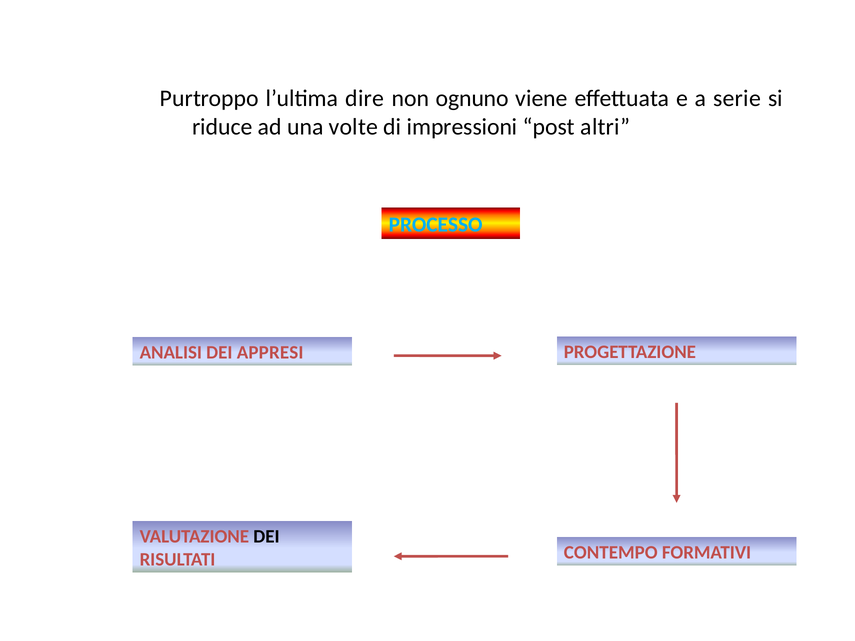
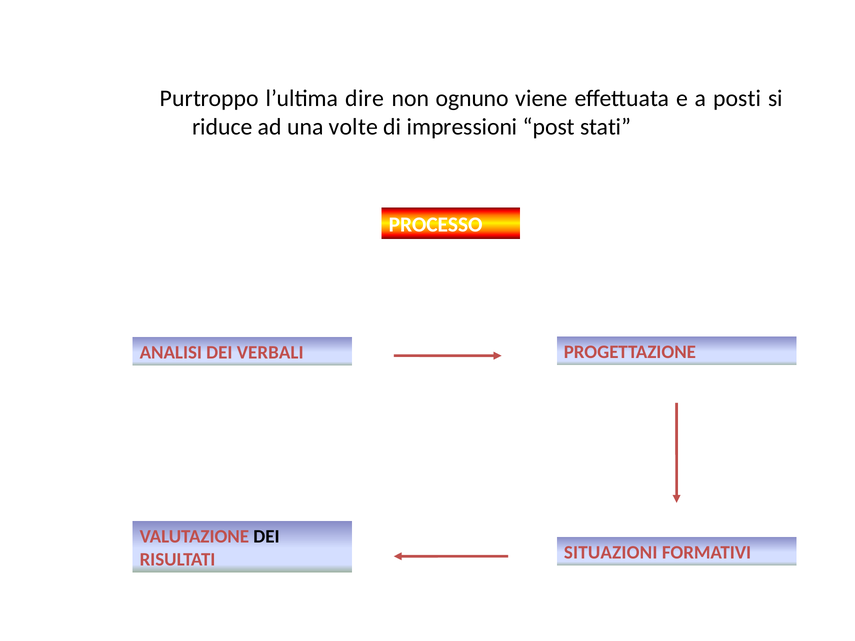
serie: serie -> posti (737, 98)
altri: altri -> stati (606, 127)
PROCESSO colour: light blue -> white (436, 225)
APPRESI: APPRESI -> VERBALI (270, 353)
CONTEMPO: CONTEMPO -> SITUAZIONI (611, 553)
